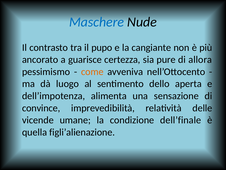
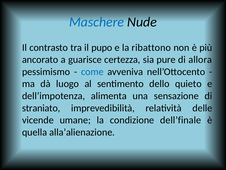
cangiante: cangiante -> ribattono (151, 47)
come colour: orange -> blue (92, 72)
aperta: aperta -> quieto (188, 84)
convince: convince -> straniato (41, 108)
figli’alienazione: figli’alienazione -> alla’alienazione (82, 132)
